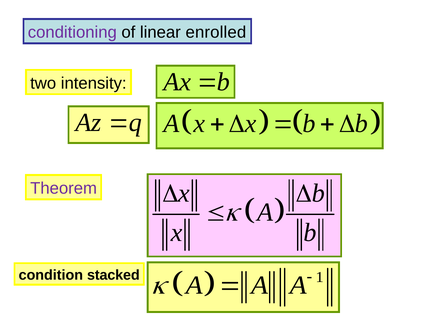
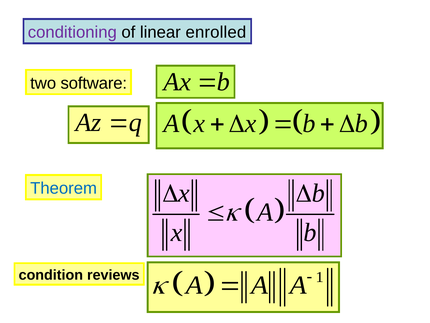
intensity: intensity -> software (94, 83)
Theorem colour: purple -> blue (64, 188)
stacked: stacked -> reviews (113, 275)
